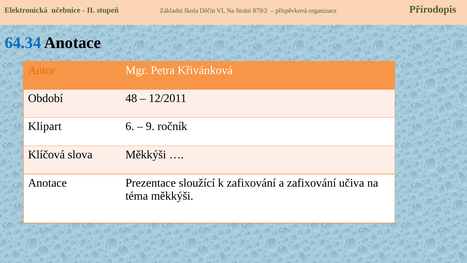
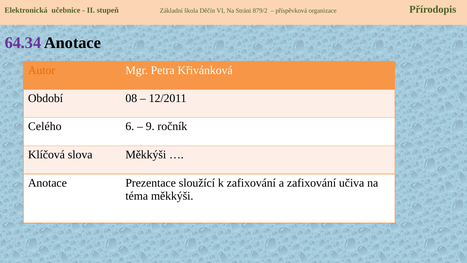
64.34 colour: blue -> purple (23, 43)
48: 48 -> 08 (131, 98)
Klipart: Klipart -> Celého (45, 126)
